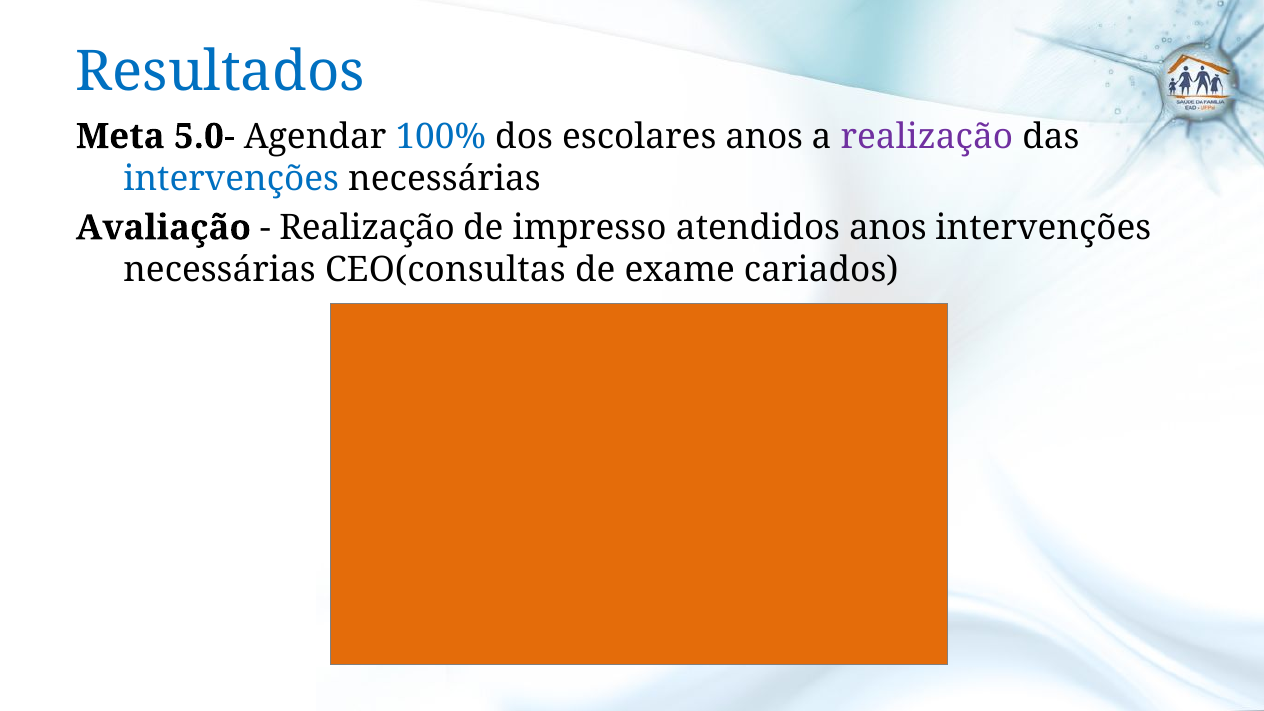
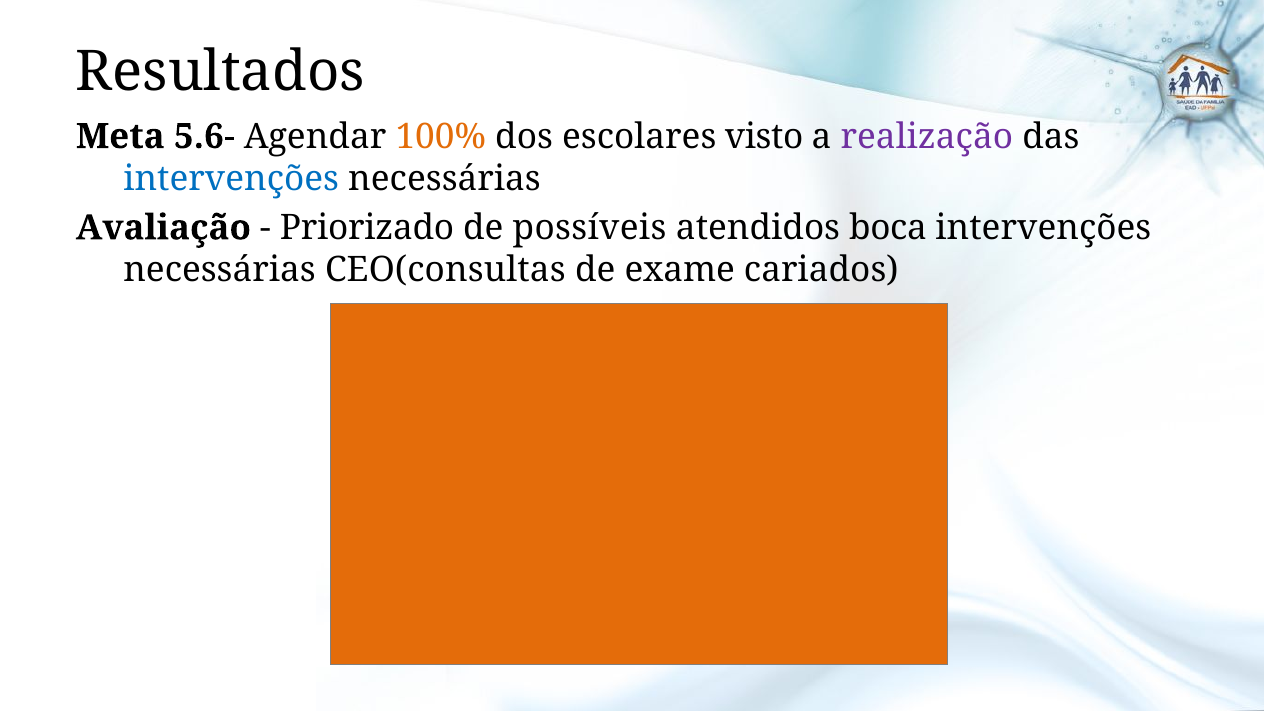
Resultados colour: blue -> black (220, 71)
5.0-: 5.0- -> 5.6- (204, 137)
100% colour: blue -> orange (441, 137)
escolares anos: anos -> visto (764, 137)
Realização: Realização -> Priorizado (367, 228)
impresso: impresso -> possíveis (589, 228)
atendidos anos: anos -> boca (888, 228)
